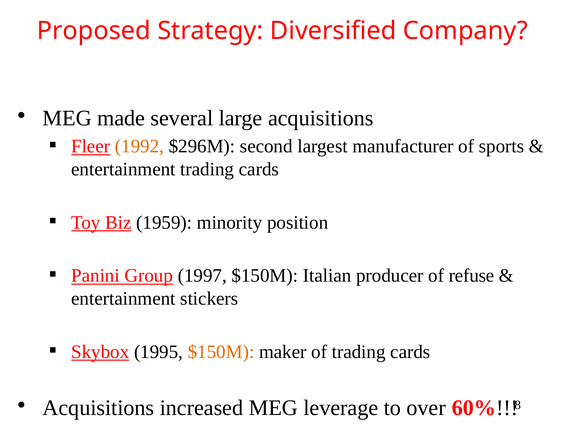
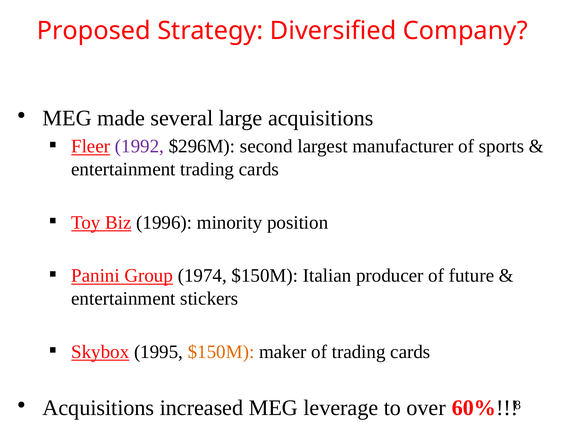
1992 colour: orange -> purple (139, 146)
1959: 1959 -> 1996 (164, 222)
1997: 1997 -> 1974 (202, 275)
refuse: refuse -> future (471, 275)
